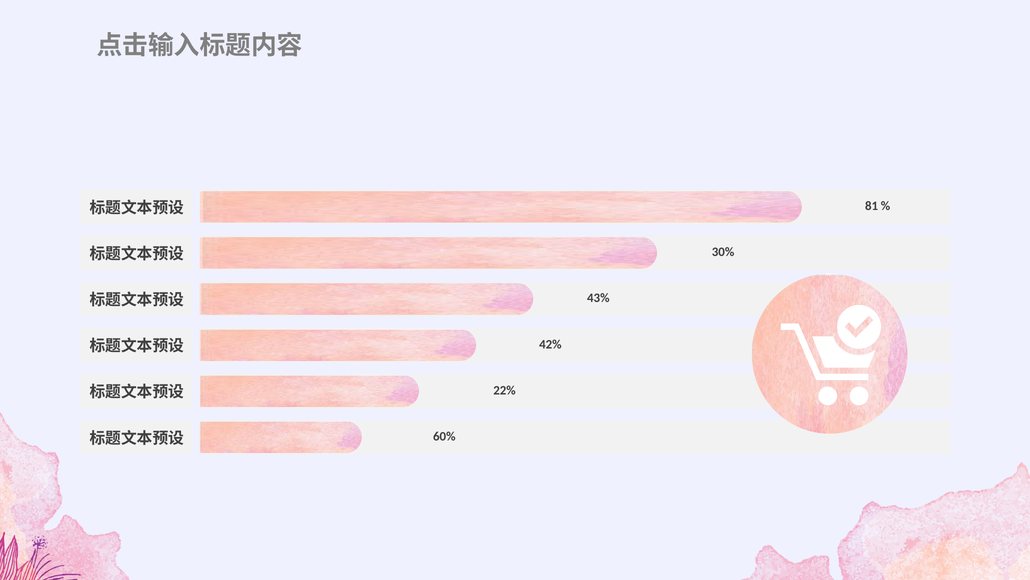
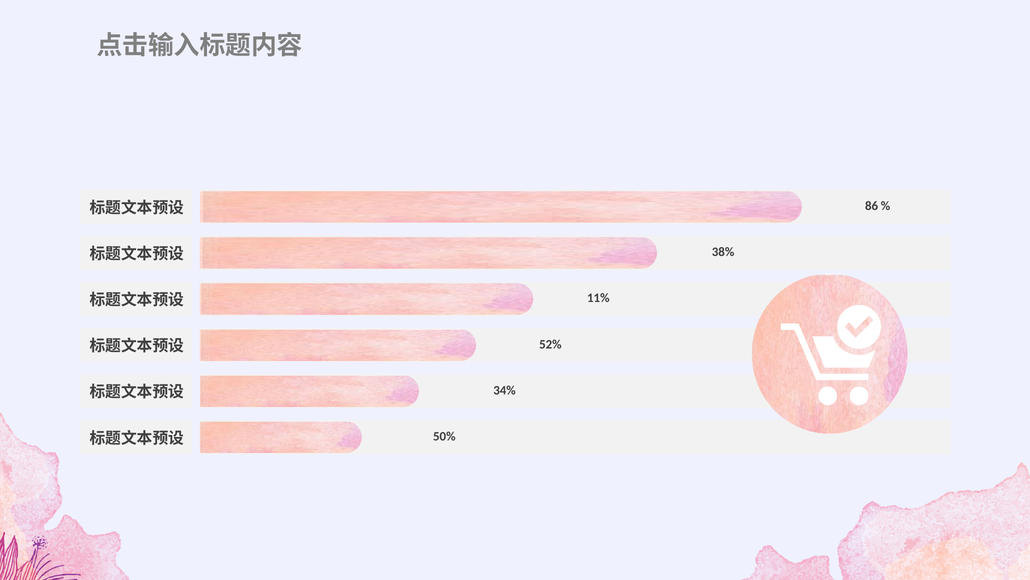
81: 81 -> 86 (872, 206)
30%: 30% -> 38% (723, 252)
43%: 43% -> 11% (598, 298)
42%: 42% -> 52% (550, 344)
22%: 22% -> 34% (504, 390)
60%: 60% -> 50% (444, 436)
